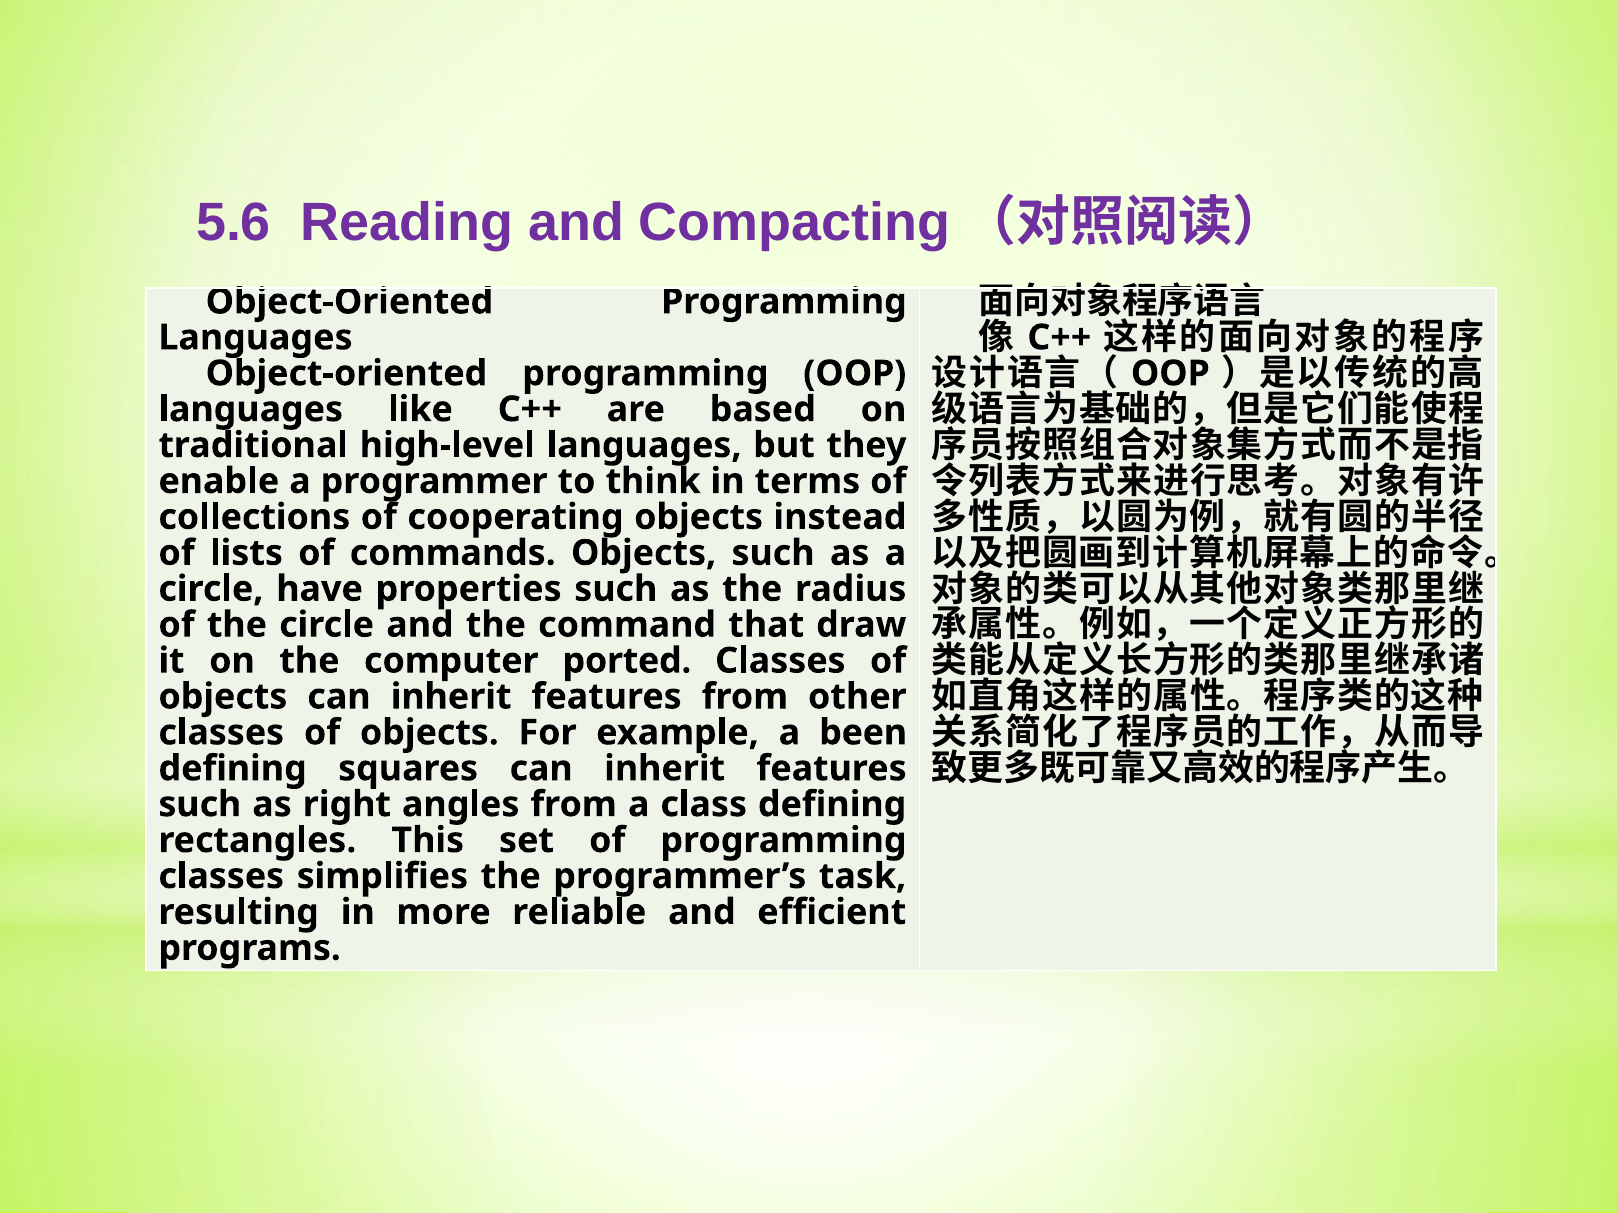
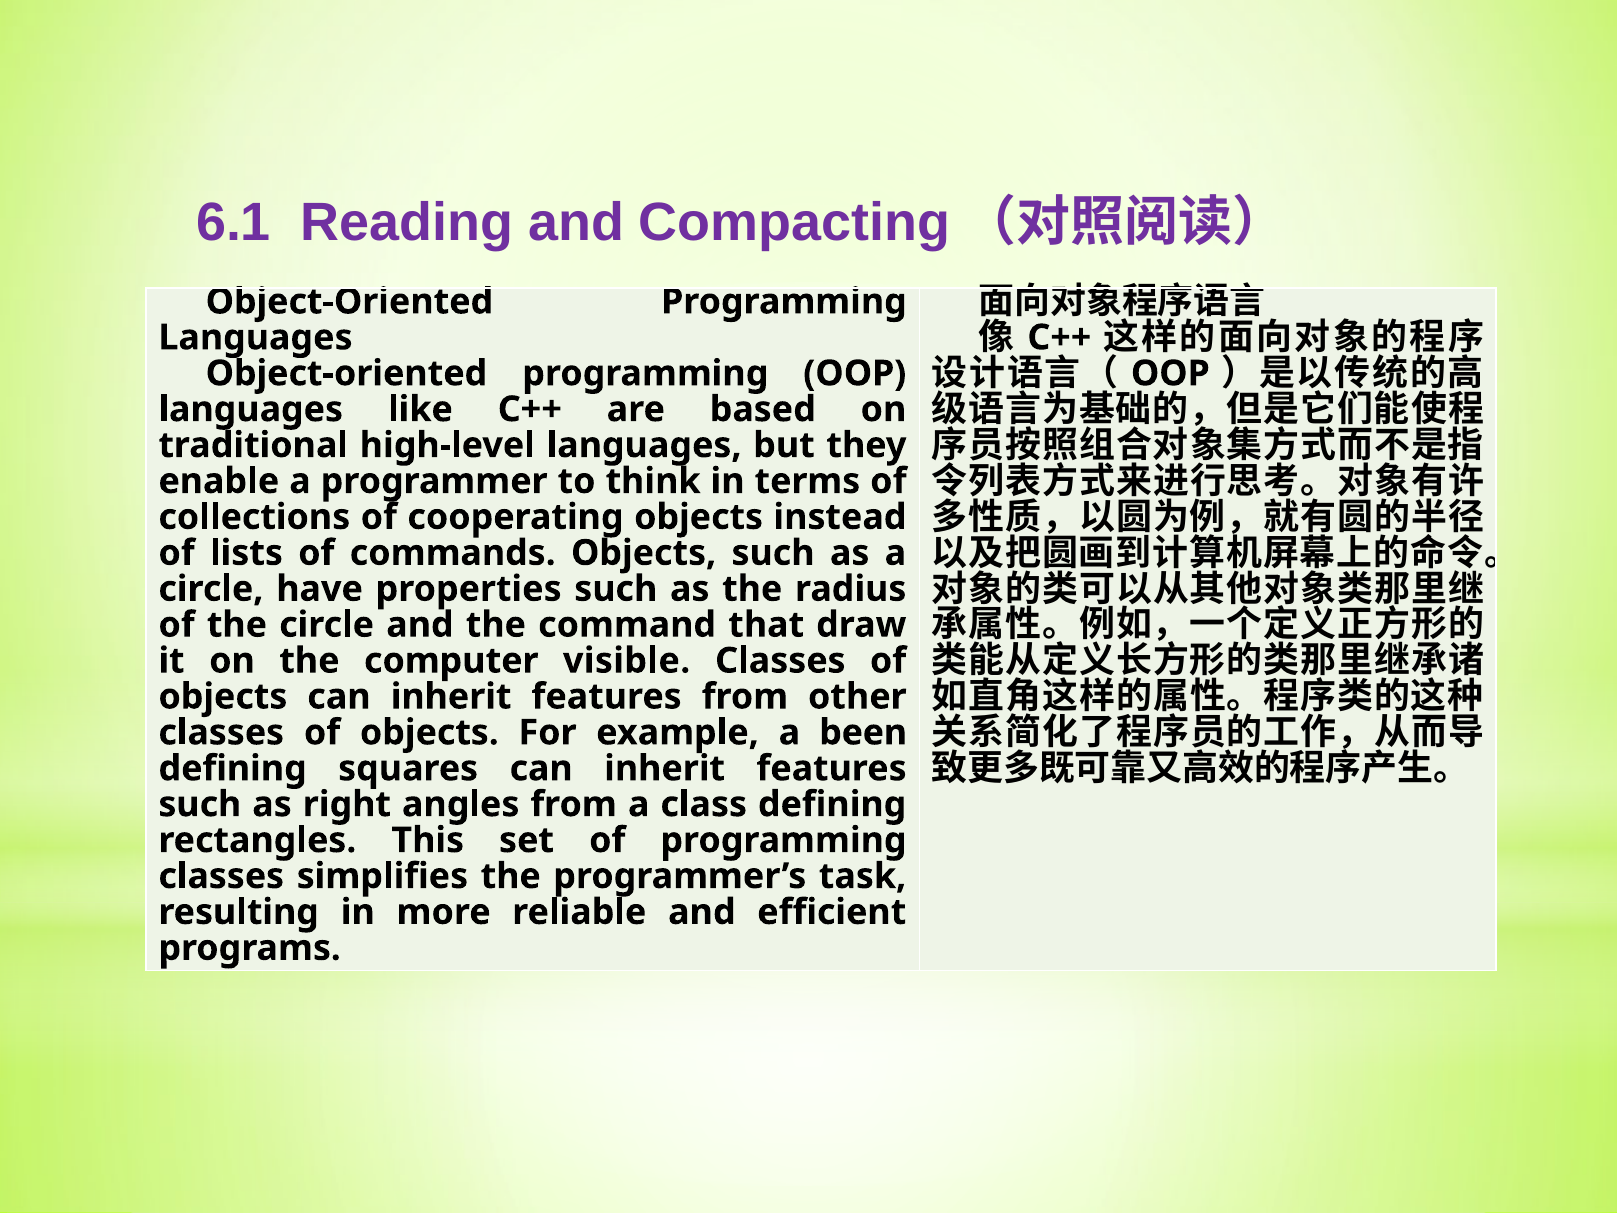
5.6: 5.6 -> 6.1 (233, 223)
ported: ported -> visible (627, 661)
